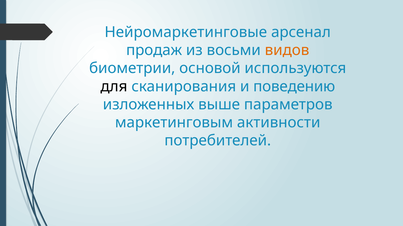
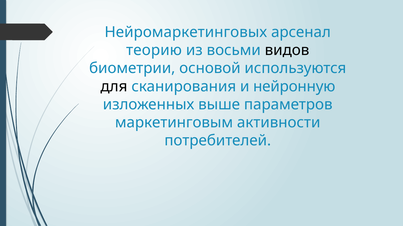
Нейромаркетинговые: Нейромаркетинговые -> Нейромаркетинговых (186, 32)
продаж: продаж -> теорию (154, 50)
видов colour: orange -> black (287, 50)
поведению: поведению -> нейронную (294, 87)
